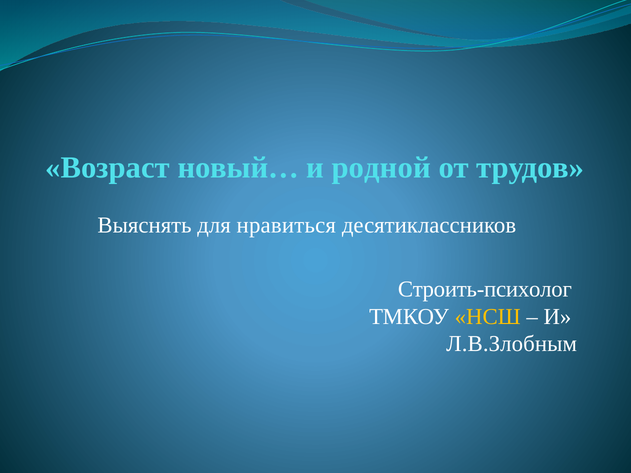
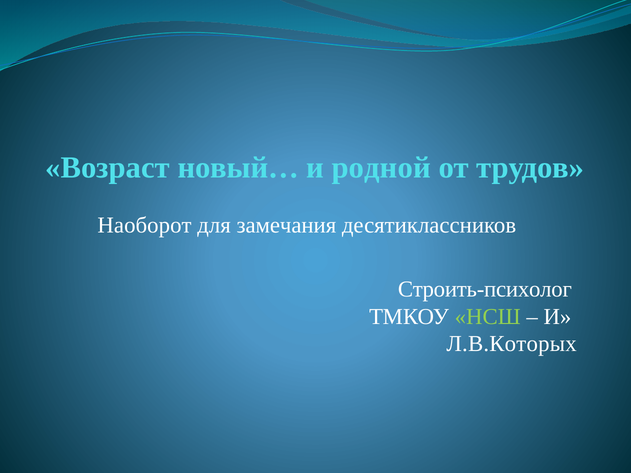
Выяснять: Выяснять -> Наоборот (145, 225)
нравиться: нравиться -> замечания (286, 225)
НСШ colour: yellow -> light green (488, 317)
Л.В.Злобным: Л.В.Злобным -> Л.В.Которых (512, 344)
